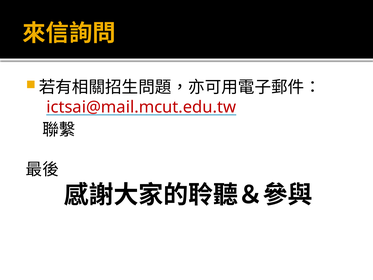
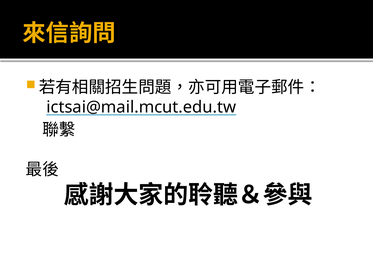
ictsai@mail.mcut.edu.tw colour: red -> black (141, 107)
